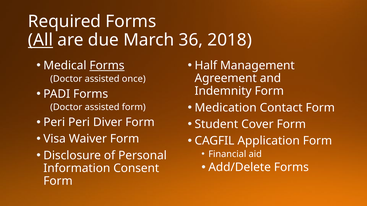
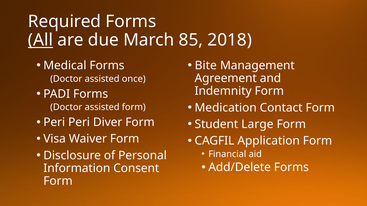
36: 36 -> 85 (191, 40)
Forms underline: present -> none (107, 66)
Half: Half -> Bite (206, 66)
Cover: Cover -> Large (257, 124)
